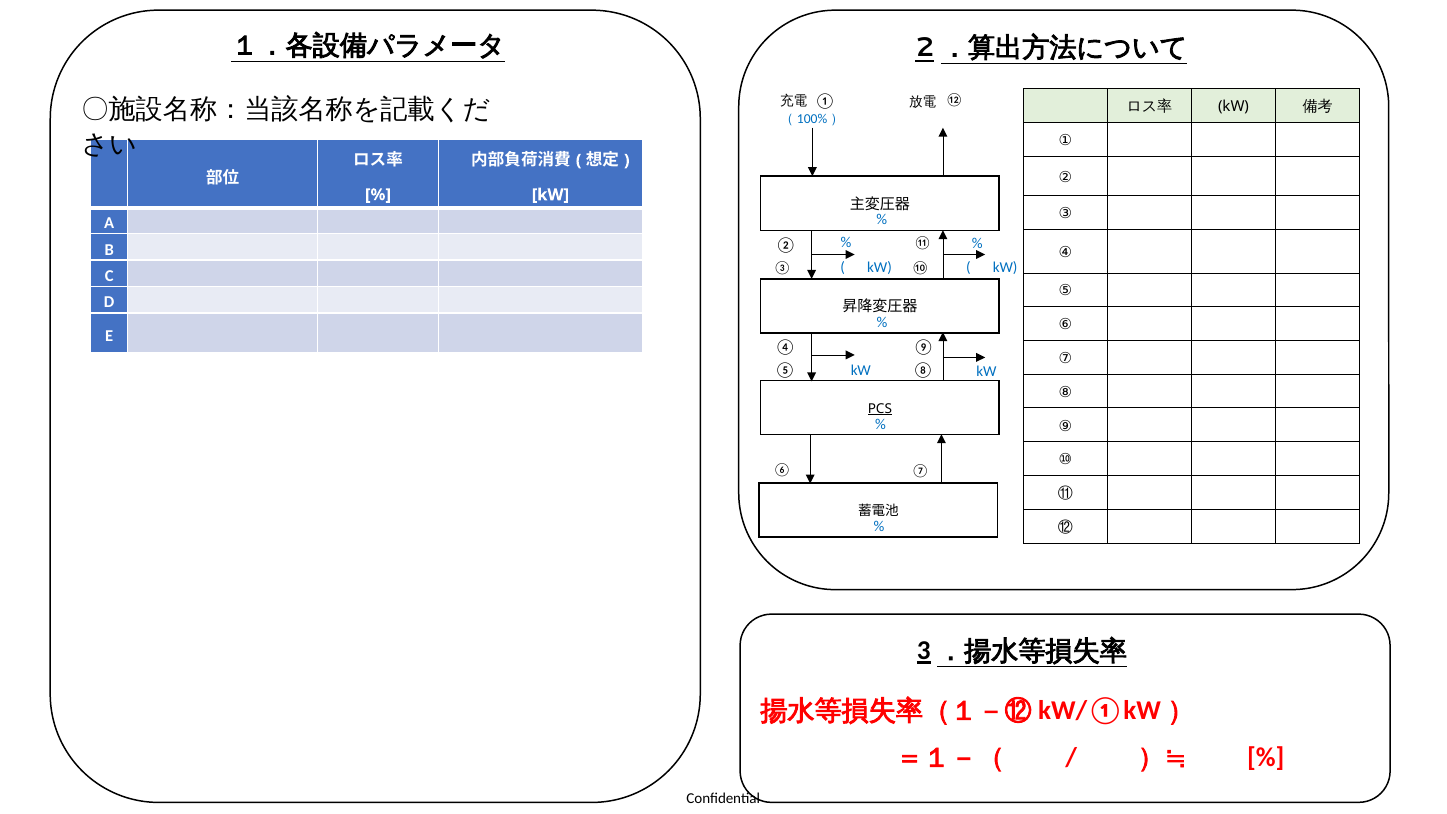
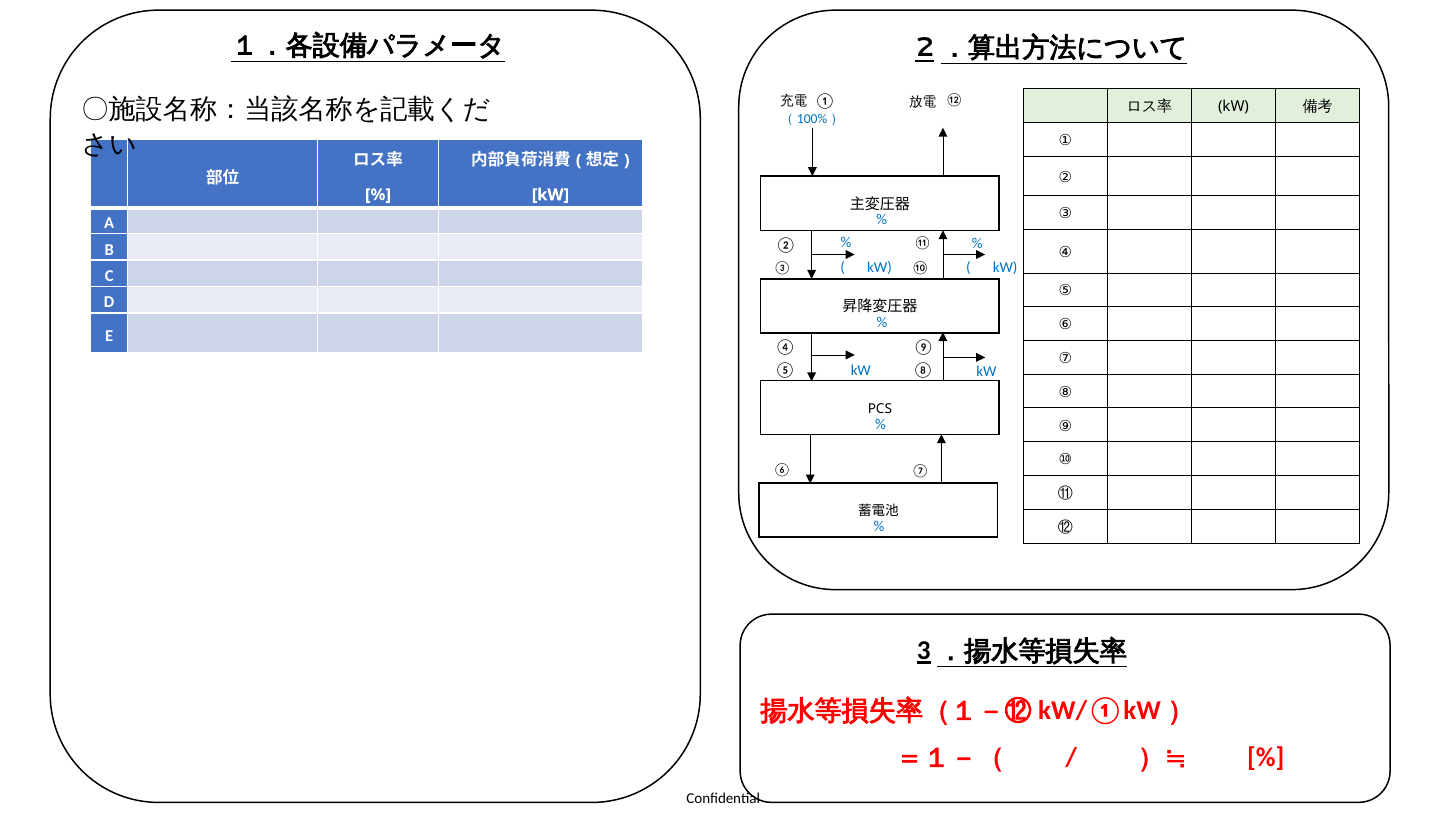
PCS underline: present -> none (880, 409)
